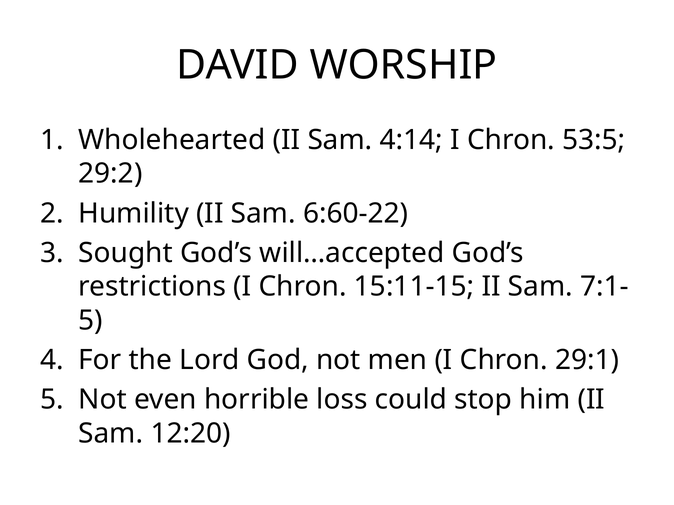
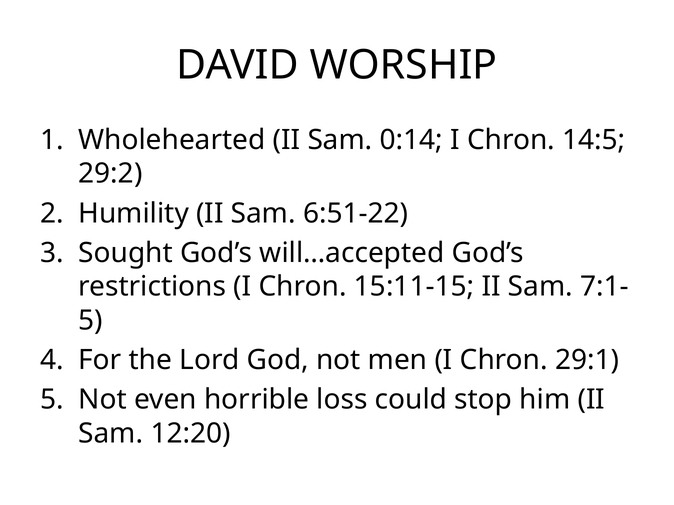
4:14: 4:14 -> 0:14 (411, 140)
53:5: 53:5 -> 14:5 (594, 140)
6:60-22: 6:60-22 -> 6:51-22 (356, 214)
